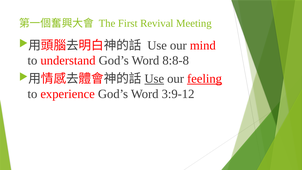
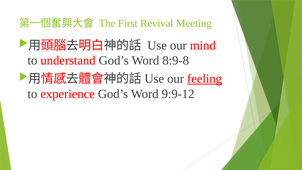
8:8-8: 8:8-8 -> 8:9-8 (176, 61)
Use underline: present -> none (154, 79)
3:9-12: 3:9-12 -> 9:9-12 (178, 94)
